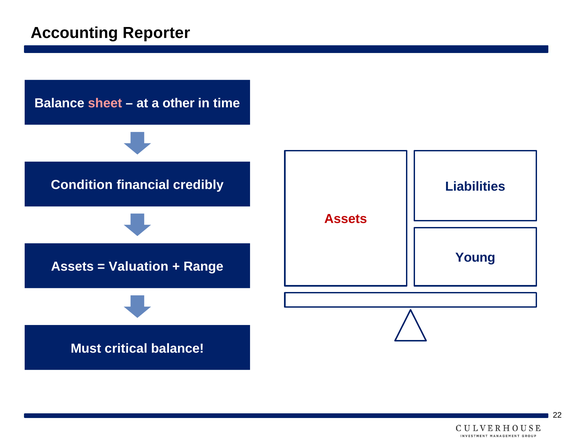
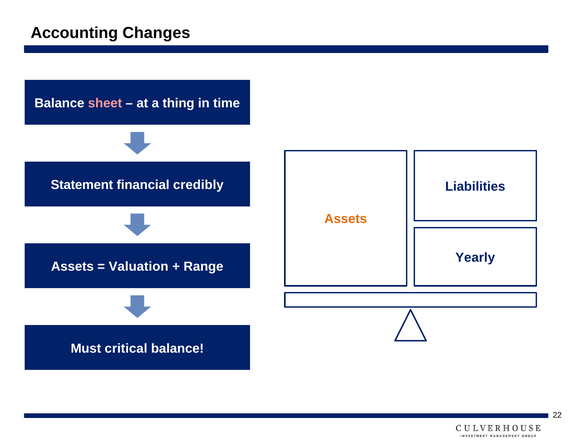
Reporter: Reporter -> Changes (156, 33)
other: other -> thing (179, 103)
Condition: Condition -> Statement (82, 185)
Assets colour: red -> orange (346, 219)
Young: Young -> Yearly (475, 257)
